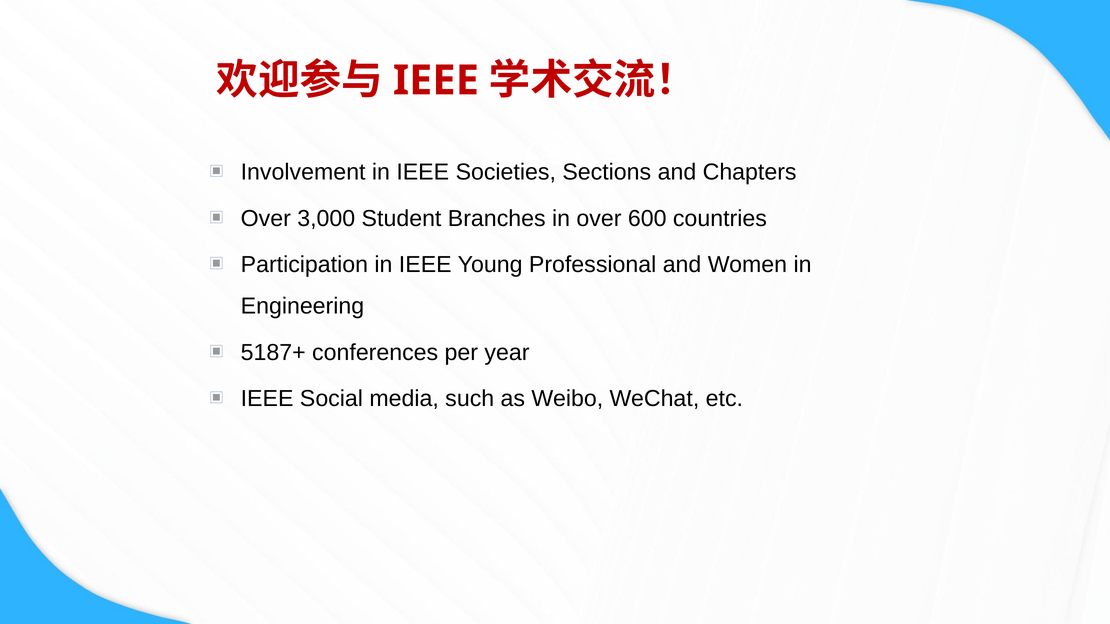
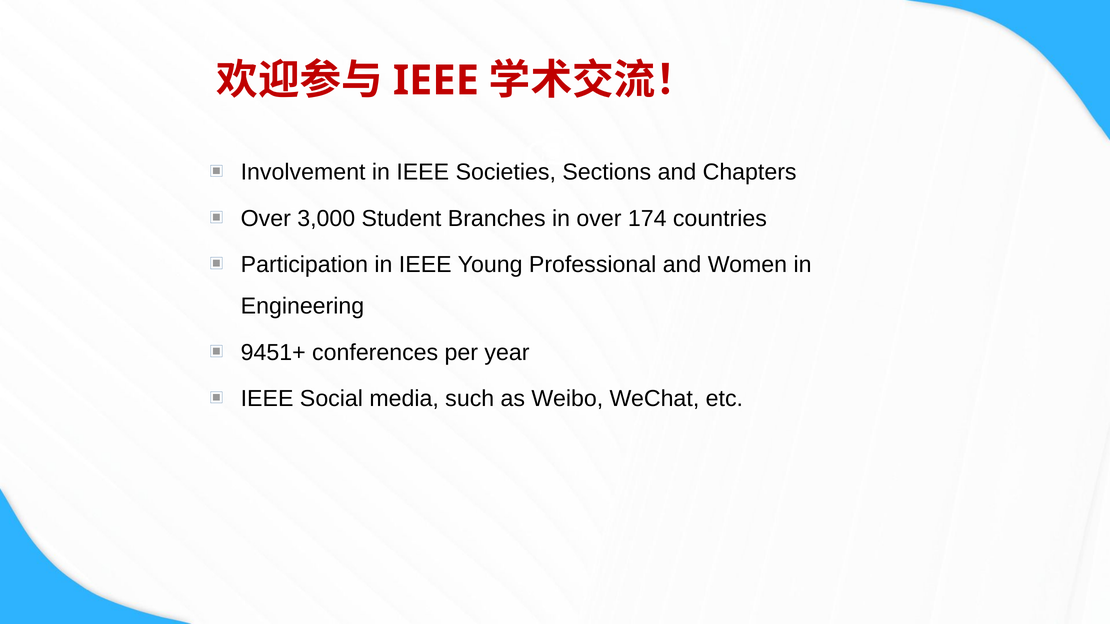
600: 600 -> 174 (647, 219)
5187+: 5187+ -> 9451+ (273, 353)
